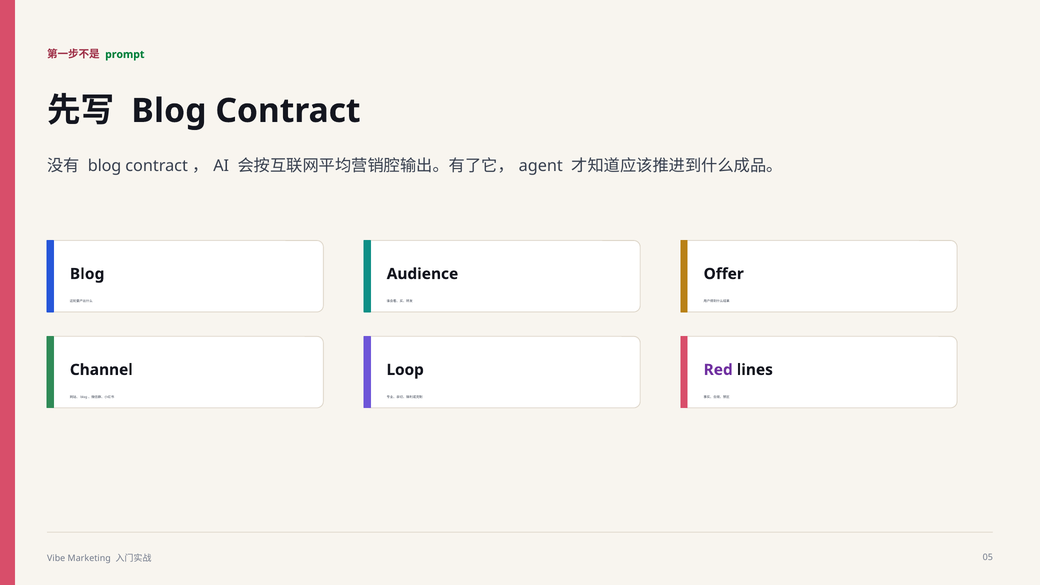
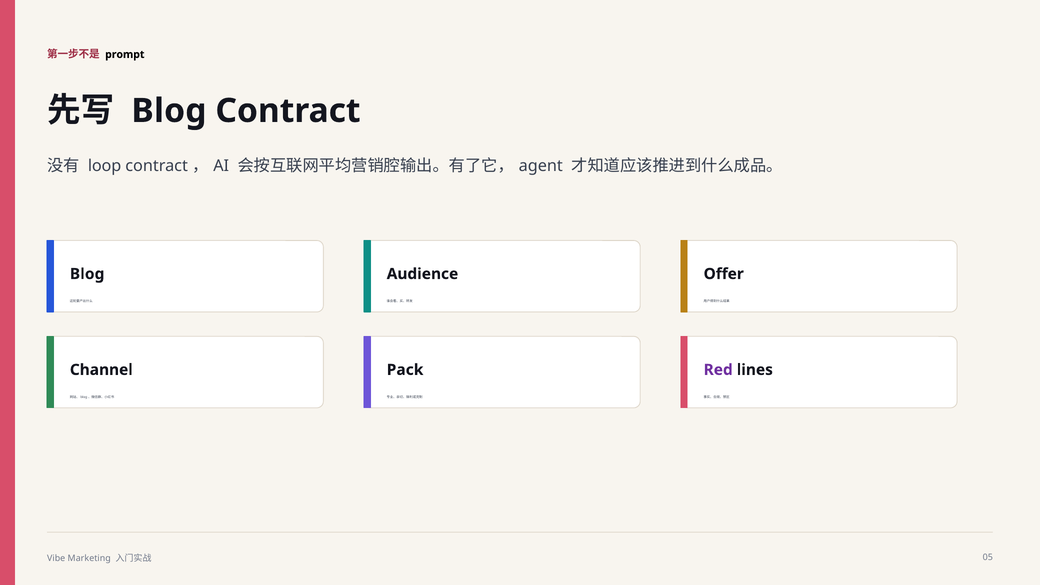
prompt colour: green -> black (125, 54)
blog: blog -> loop (105, 166)
Loop: Loop -> Pack (405, 370)
